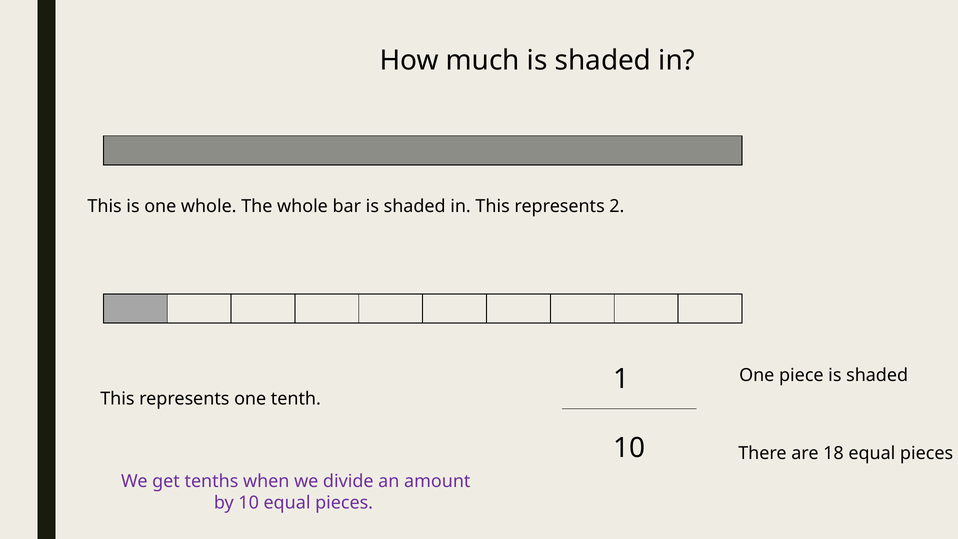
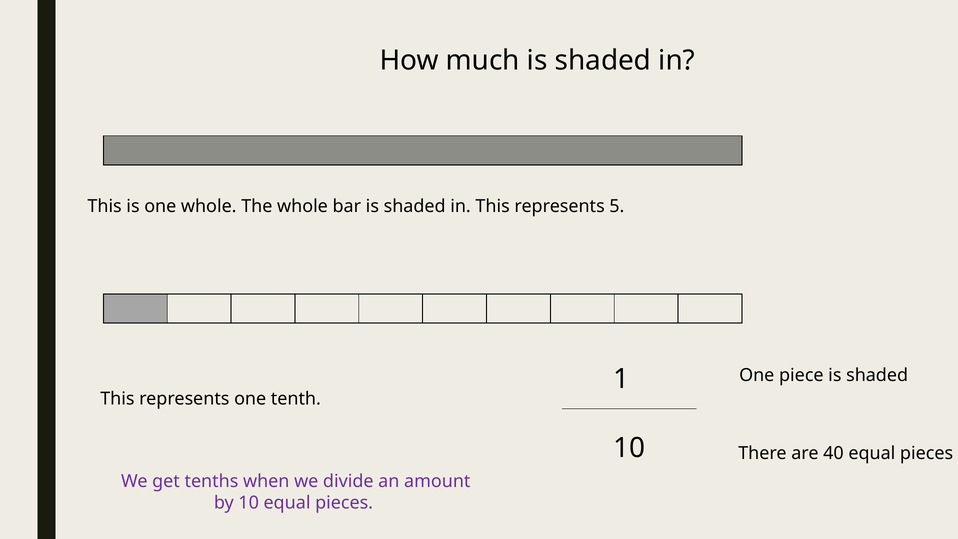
2: 2 -> 5 (617, 206)
18: 18 -> 40 (833, 453)
